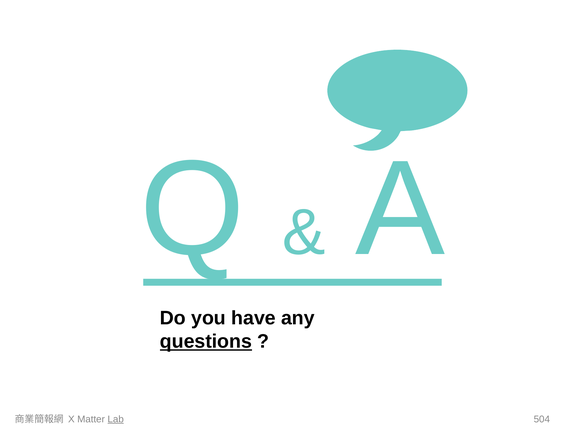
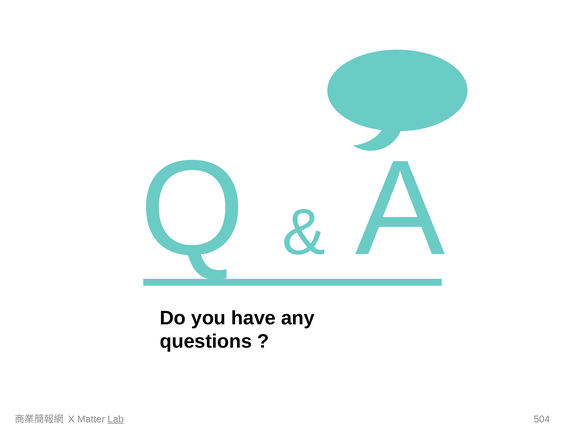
questions underline: present -> none (206, 341)
